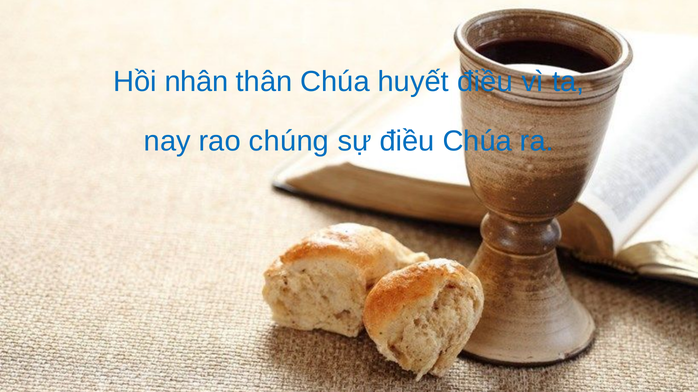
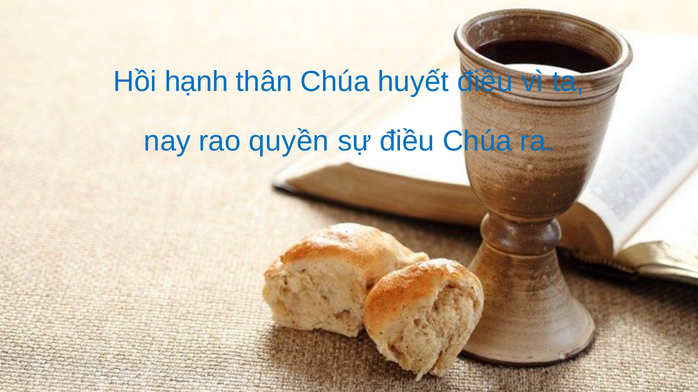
nhân: nhân -> hạnh (196, 82)
chúng: chúng -> quyền (289, 141)
